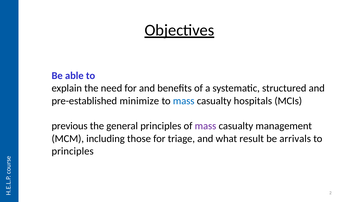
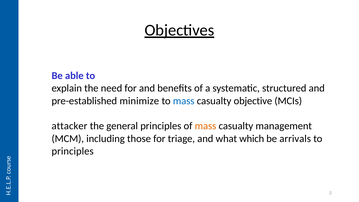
hospitals: hospitals -> objective (253, 101)
previous: previous -> attacker (69, 126)
mass colour: purple -> orange (206, 126)
result: result -> which (252, 139)
